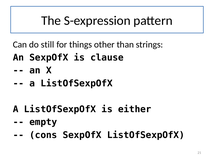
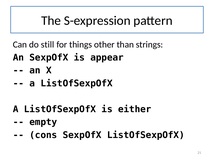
clause: clause -> appear (107, 58)
